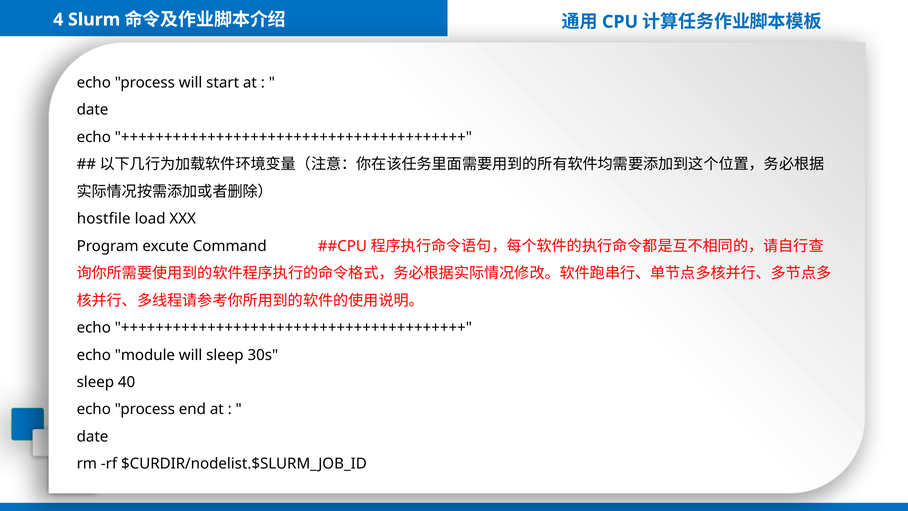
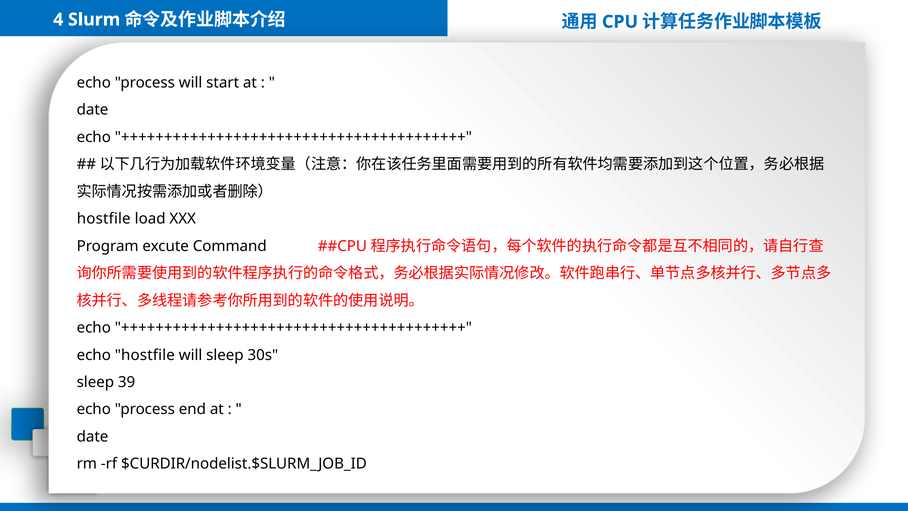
echo module: module -> hostfile (145, 355)
40: 40 -> 39 (127, 382)
